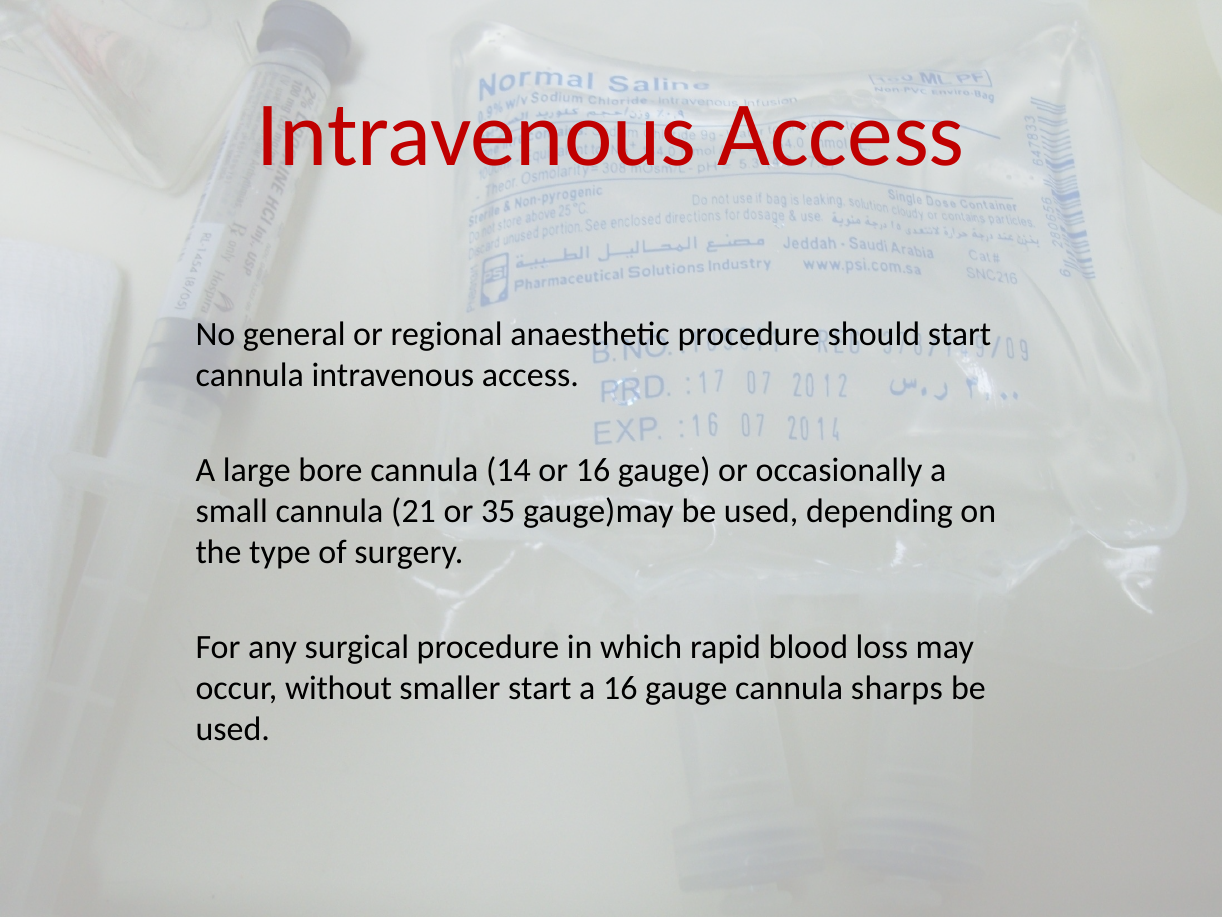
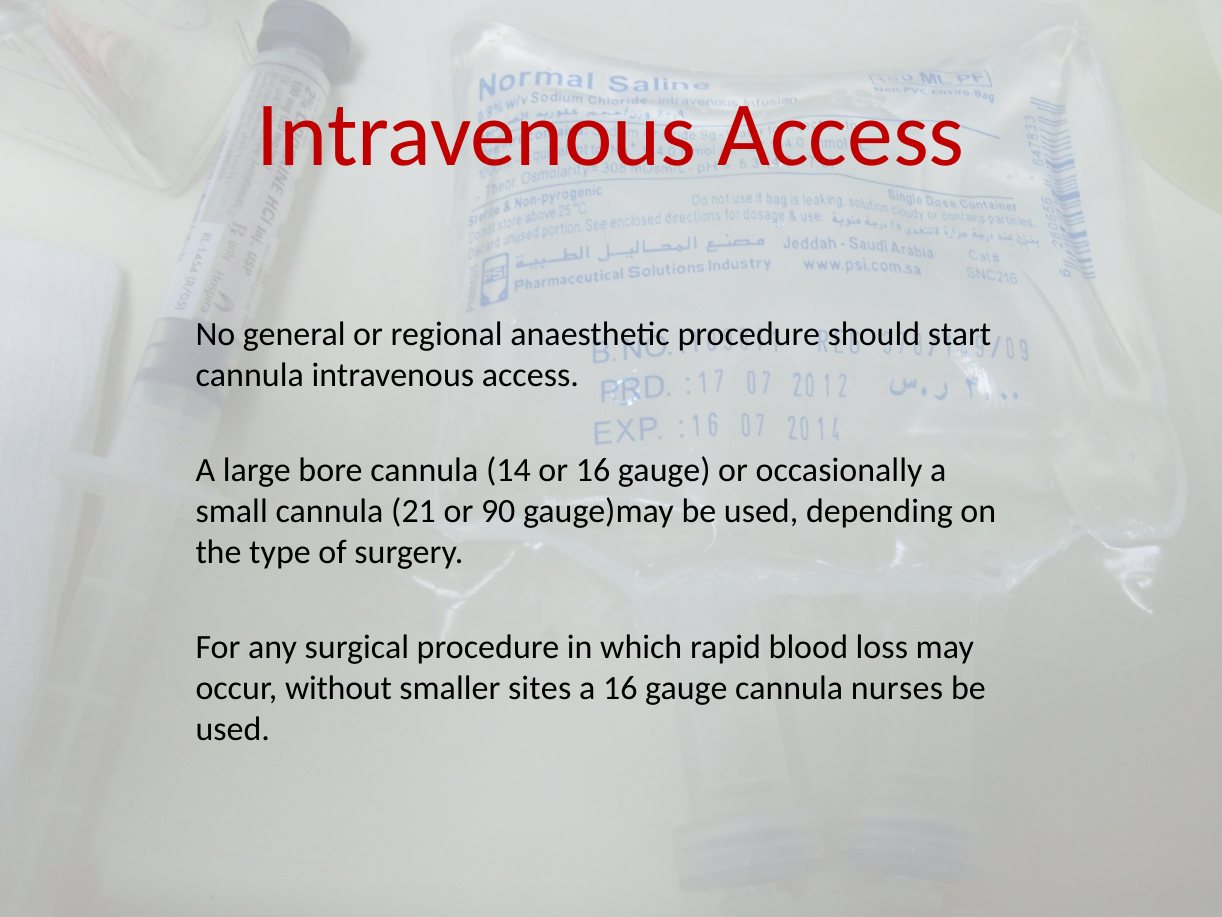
35: 35 -> 90 (498, 511)
smaller start: start -> sites (540, 688)
sharps: sharps -> nurses (897, 688)
